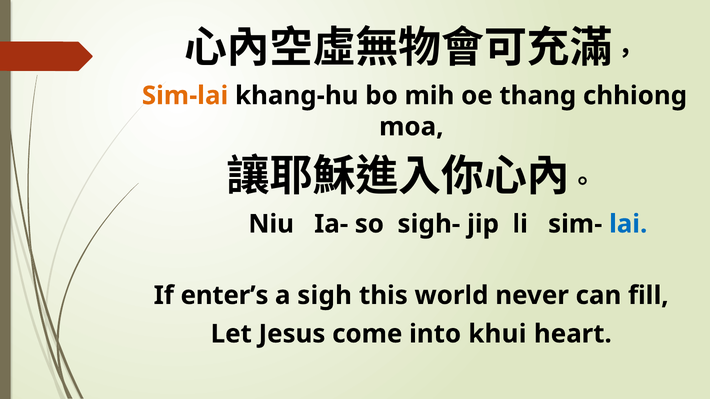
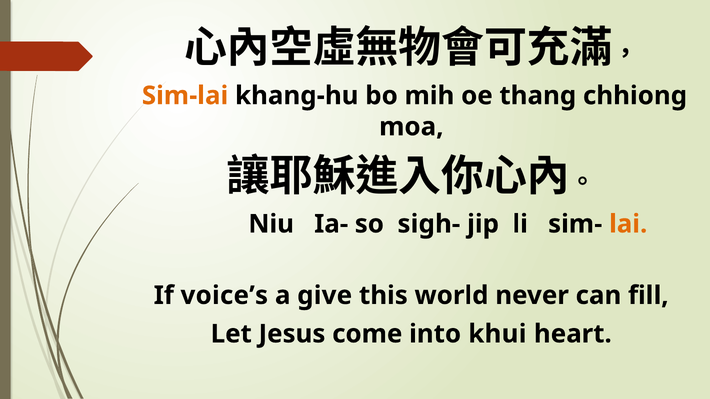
lai colour: blue -> orange (628, 224)
enter’s: enter’s -> voice’s (224, 296)
sigh: sigh -> give (325, 296)
